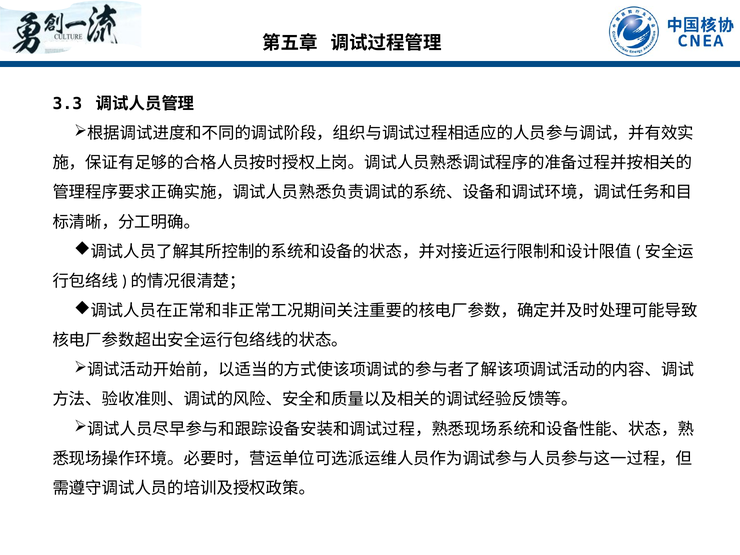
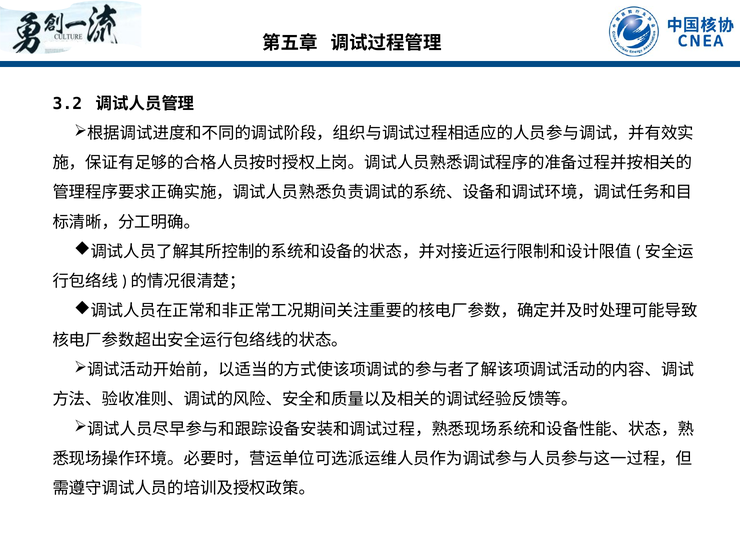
3.3: 3.3 -> 3.2 (67, 104)
